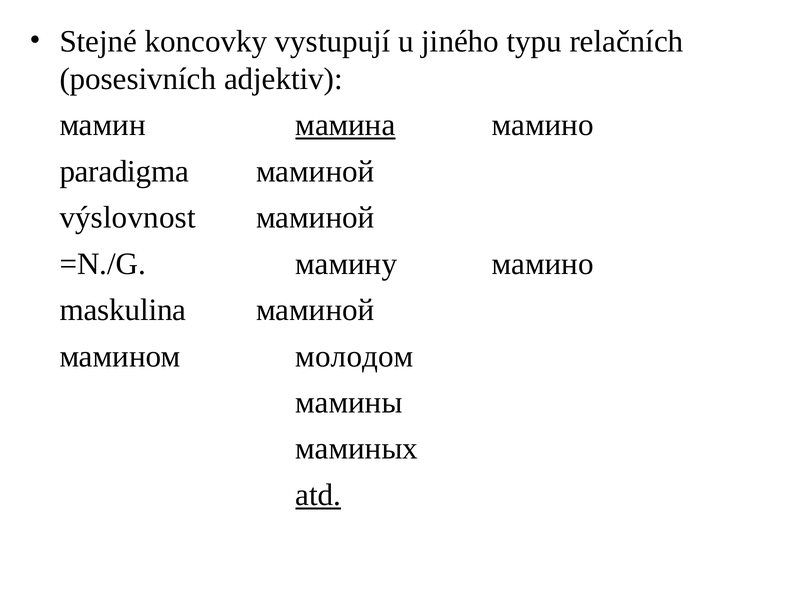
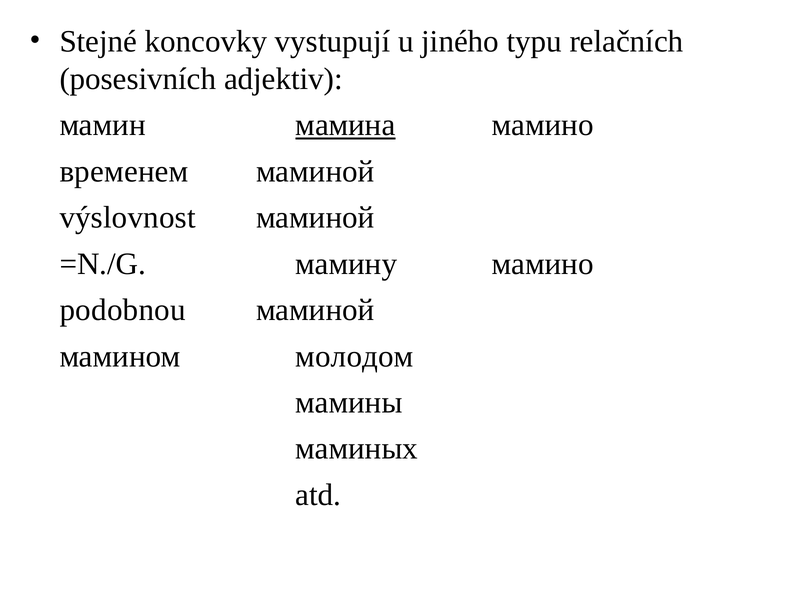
paradigma: paradigma -> временем (124, 171)
maskulina: maskulina -> podobnou (123, 310)
atd underline: present -> none (318, 495)
